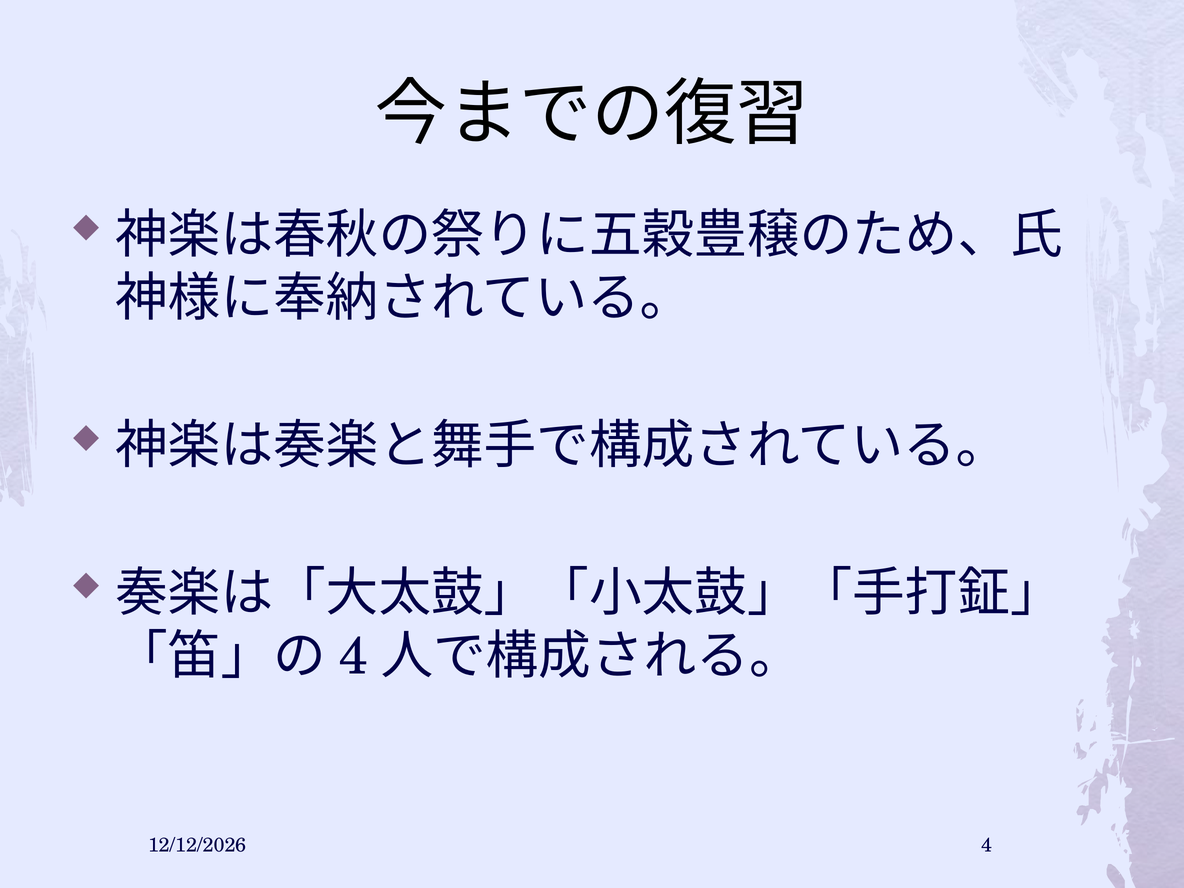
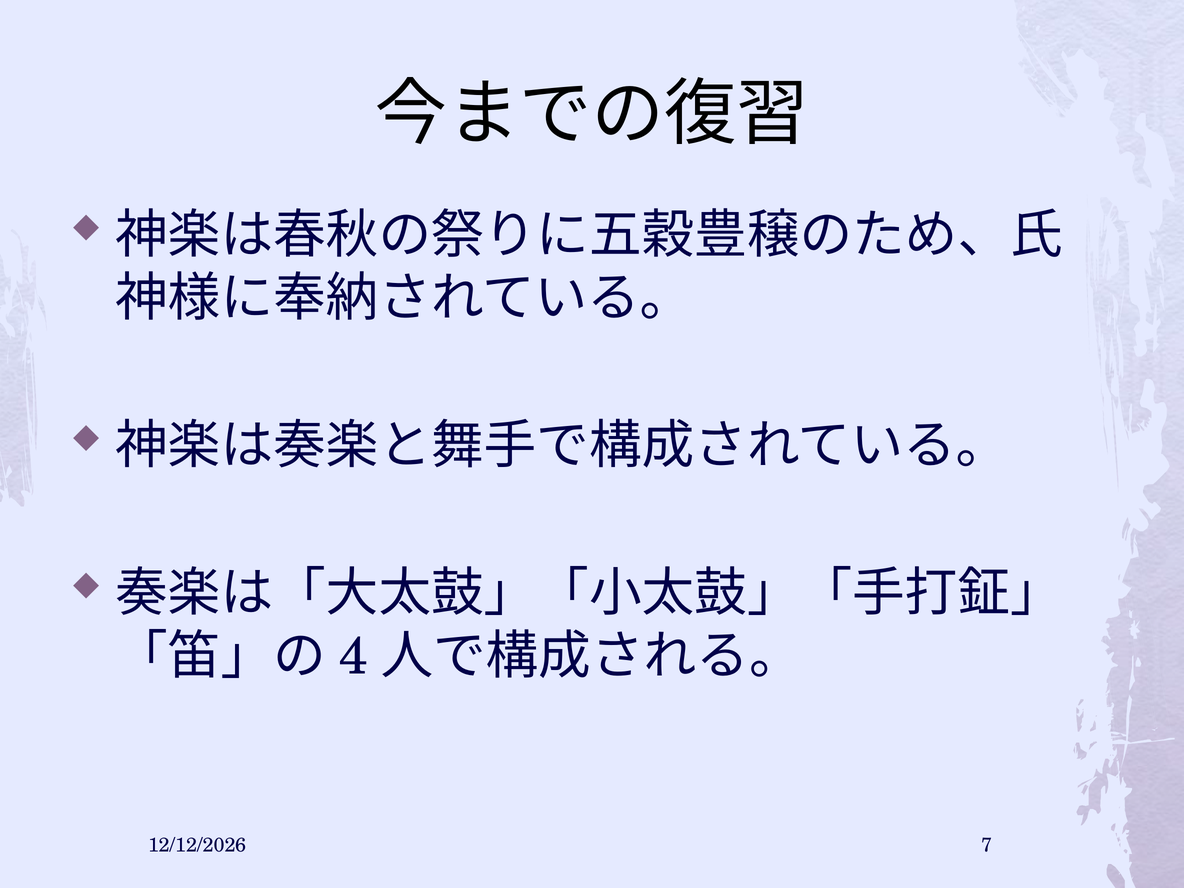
4: 4 -> 7 (987, 845)
